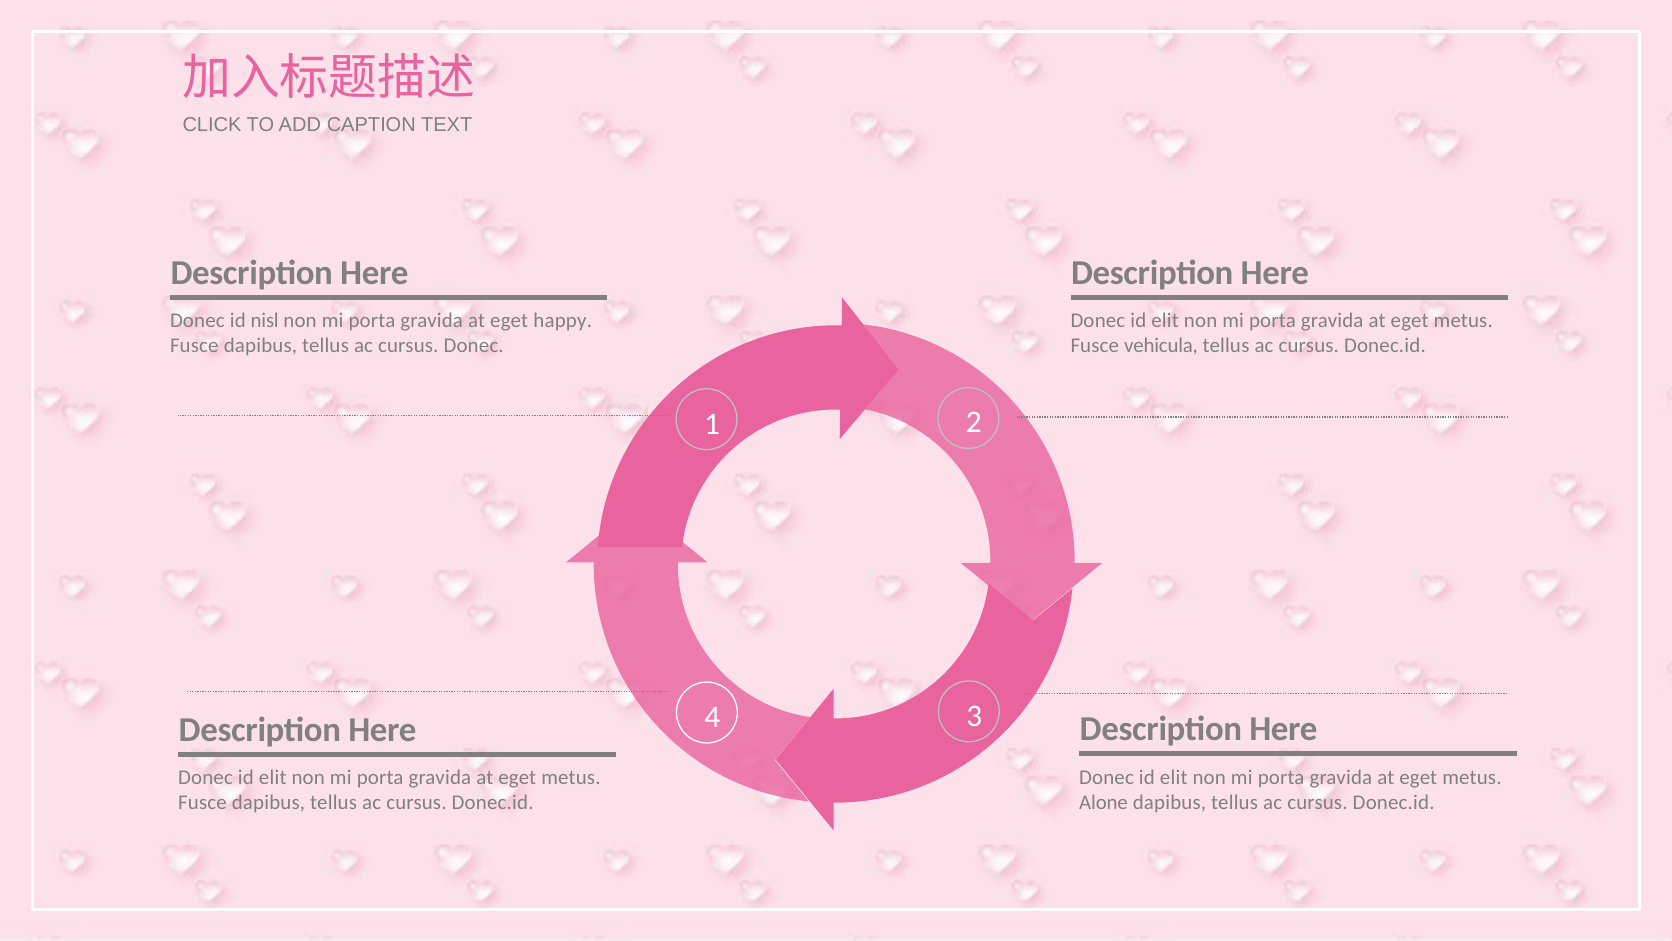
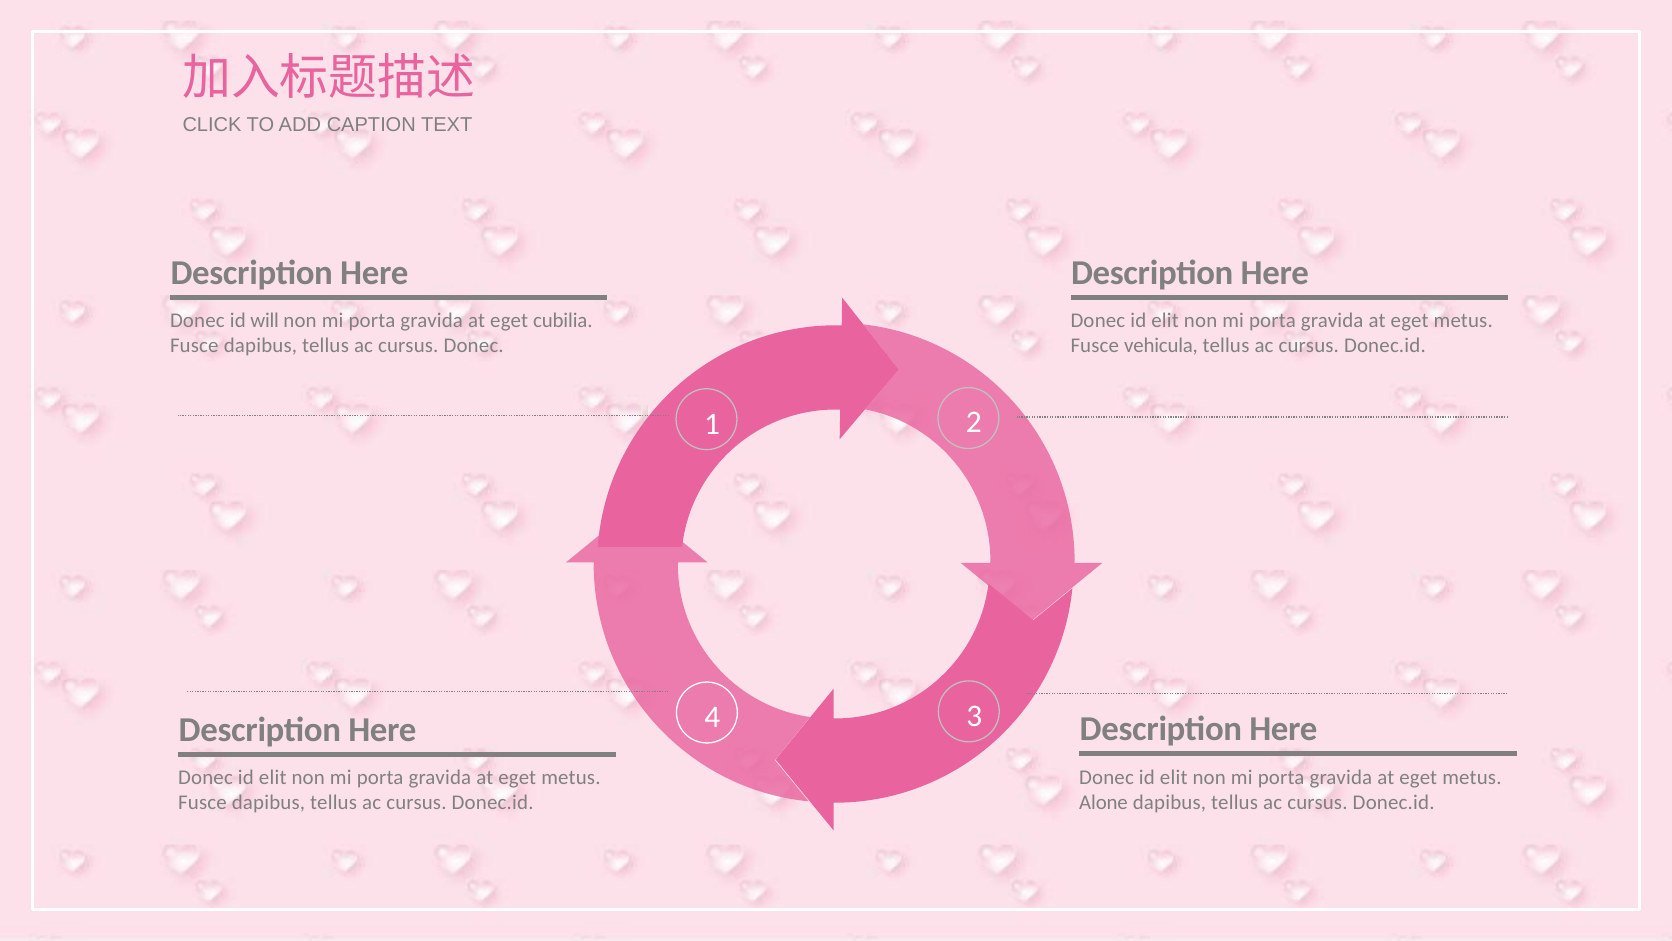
nisl: nisl -> will (265, 321)
happy: happy -> cubilia (563, 321)
